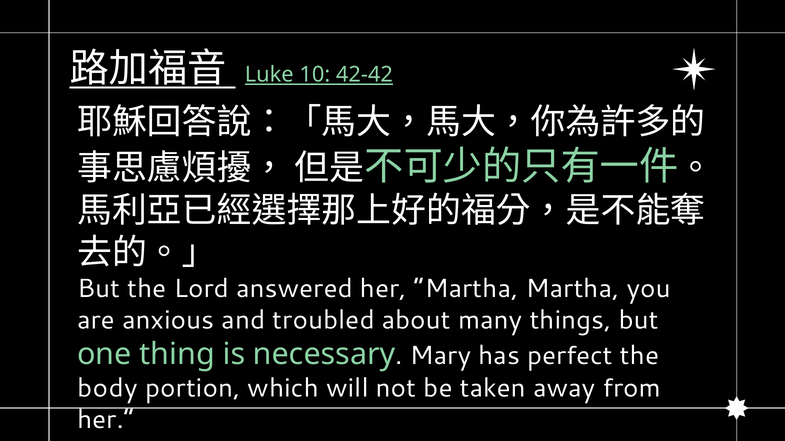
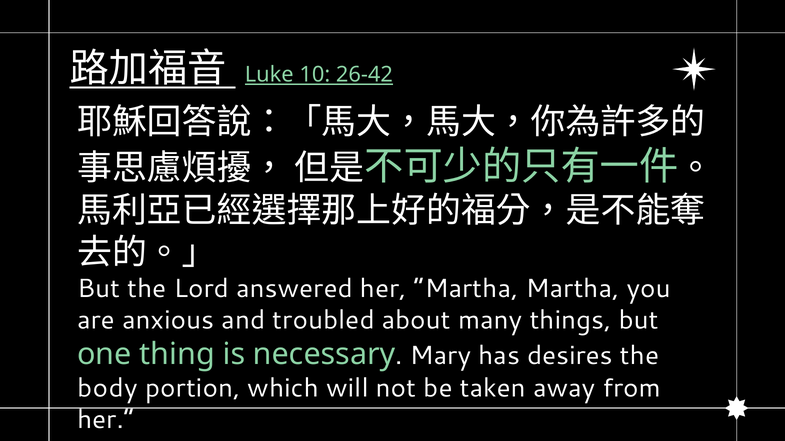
42-42: 42-42 -> 26-42 (364, 74)
perfect: perfect -> desires (570, 356)
